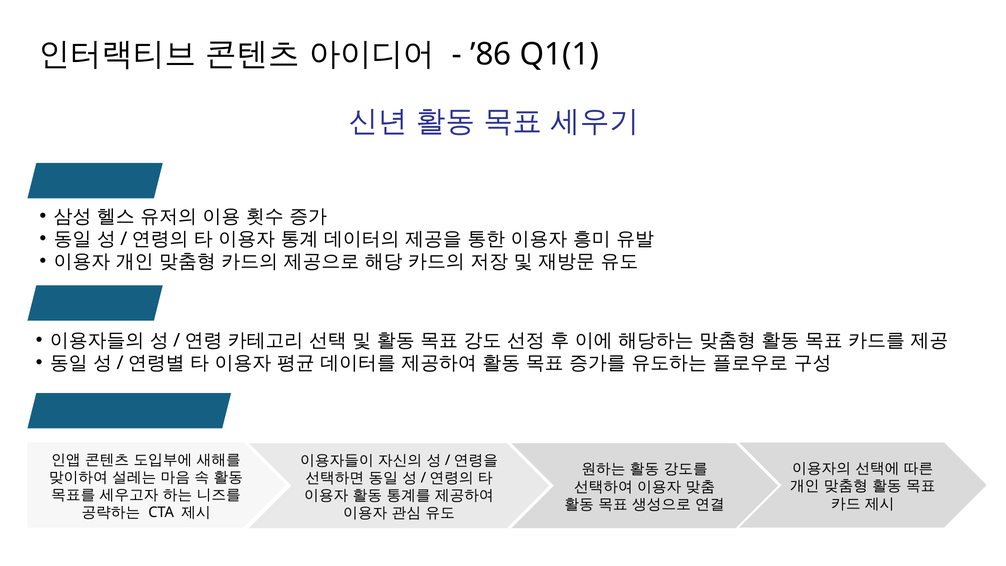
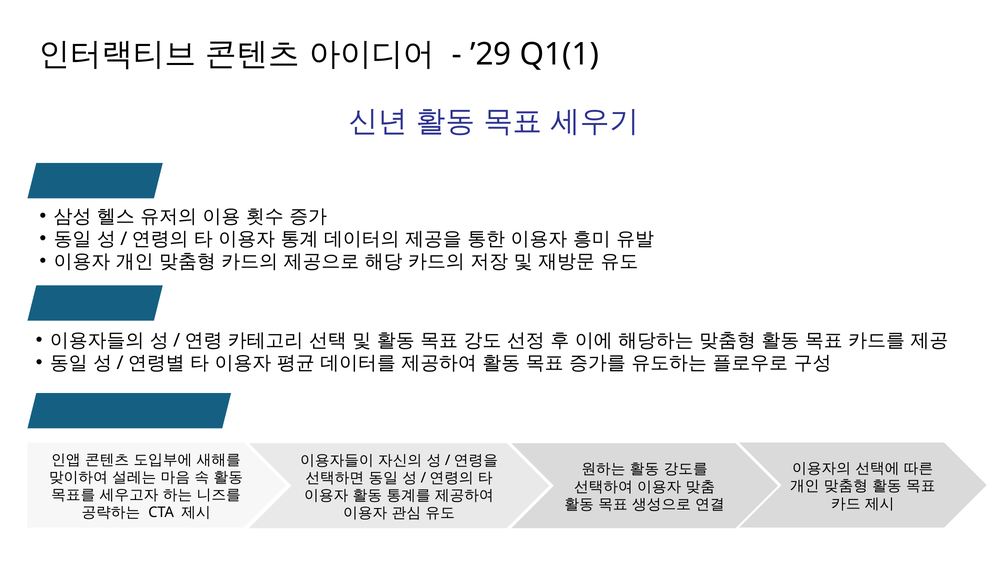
’86: ’86 -> ’29 (491, 54)
